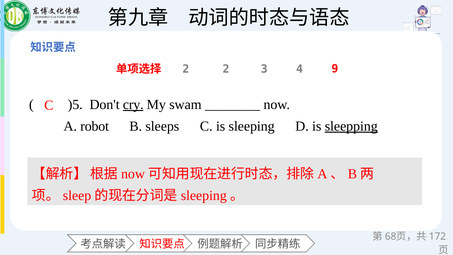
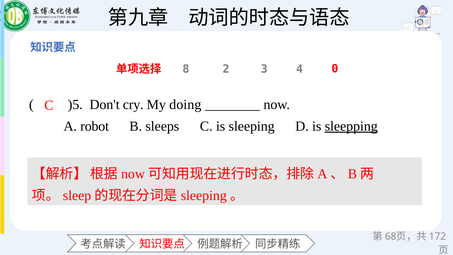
2: 2 -> 8 (186, 69)
9: 9 -> 0 (335, 69)
cry underline: present -> none (133, 104)
swam: swam -> doing (185, 104)
